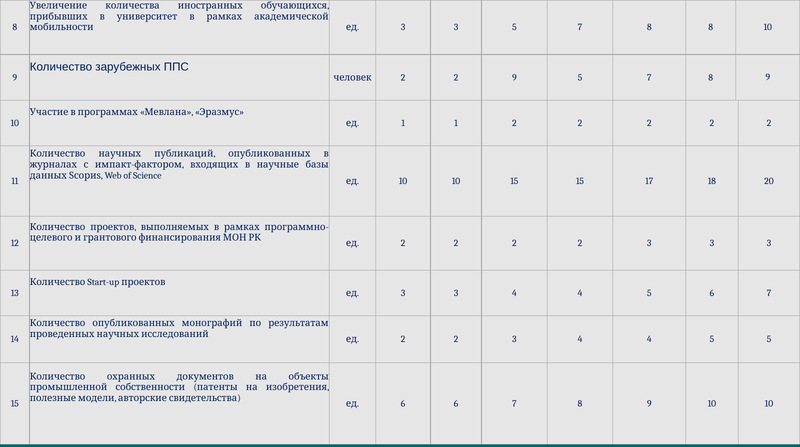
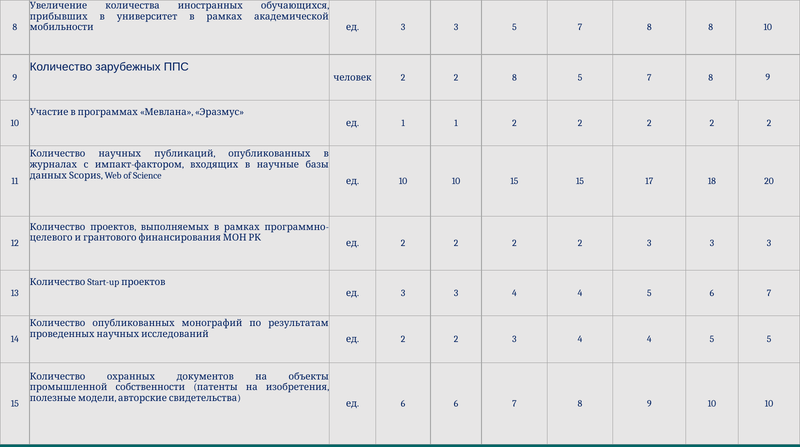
2 9: 9 -> 8 (514, 77)
